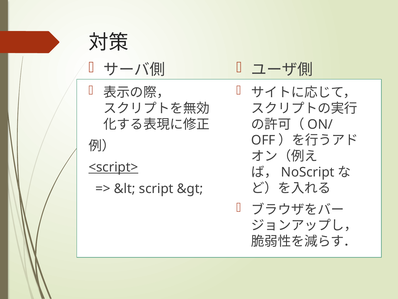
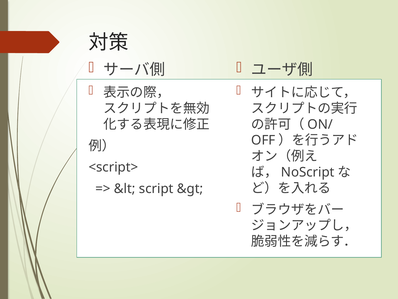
<script> underline: present -> none (113, 167)
